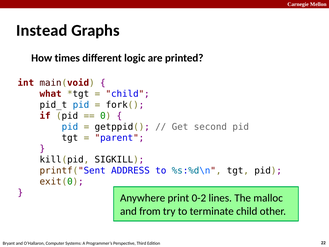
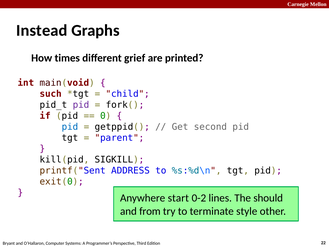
logic: logic -> grief (135, 58)
what: what -> such (51, 94)
pid colour: blue -> purple (81, 105)
print: print -> start (178, 198)
malloc: malloc -> should (268, 198)
terminate child: child -> style (247, 211)
